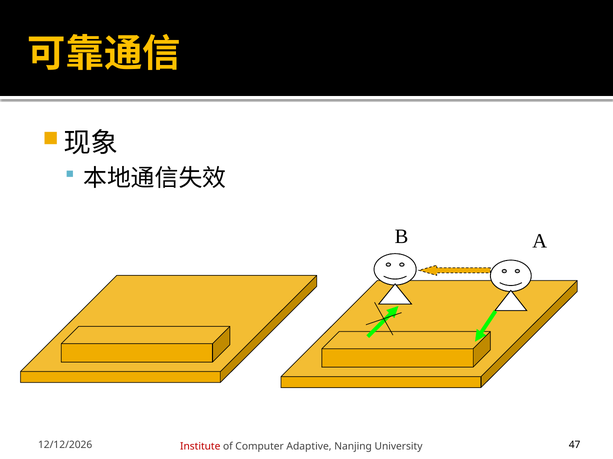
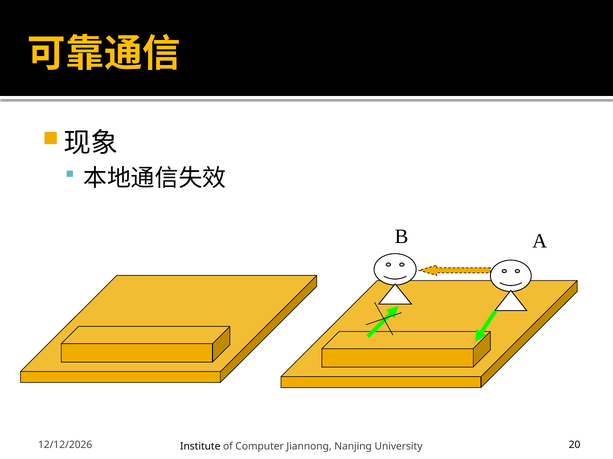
Institute colour: red -> black (200, 447)
Adaptive: Adaptive -> Jiannong (309, 447)
47: 47 -> 20 (575, 446)
